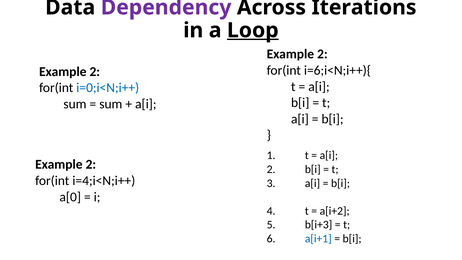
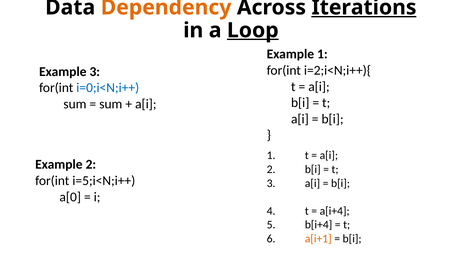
Dependency colour: purple -> orange (166, 7)
Iterations underline: none -> present (364, 7)
2: 2 -> 1 (322, 54)
i=6;i<N;i++){: i=6;i<N;i++){ -> i=2;i<N;i++){ (337, 70)
2: 2 -> 3 (95, 72)
i=4;i<N;i++: i=4;i<N;i++ -> i=5;i<N;i++ (104, 181)
a[i+2: a[i+2 -> a[i+4 (335, 211)
b[i+3: b[i+3 -> b[i+4 (319, 225)
a[i+1 colour: blue -> orange (318, 239)
